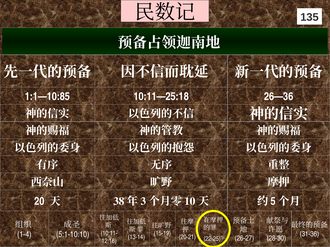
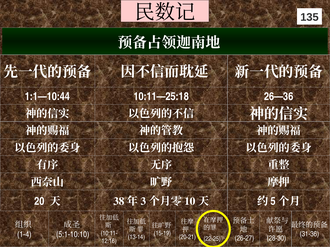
1:1—10:85: 1:1—10:85 -> 1:1—10:44 (47, 97)
